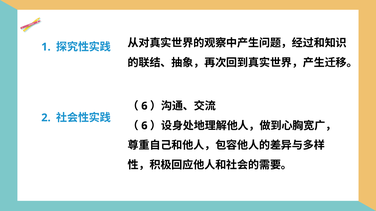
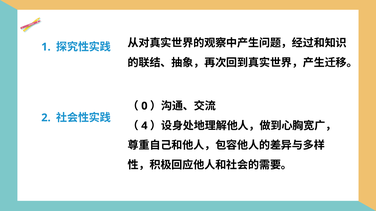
6: 6 -> 0 (144, 106)
6: 6 -> 4 (144, 126)
